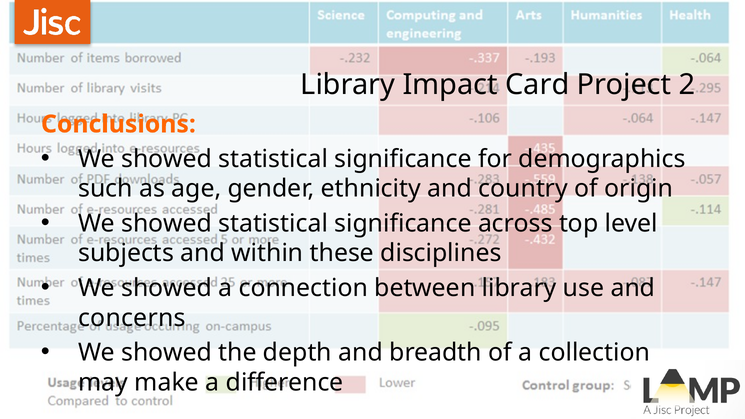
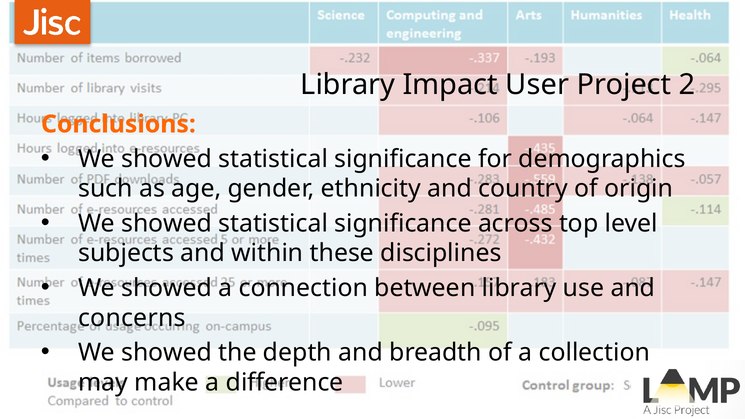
Card: Card -> User (537, 85)
